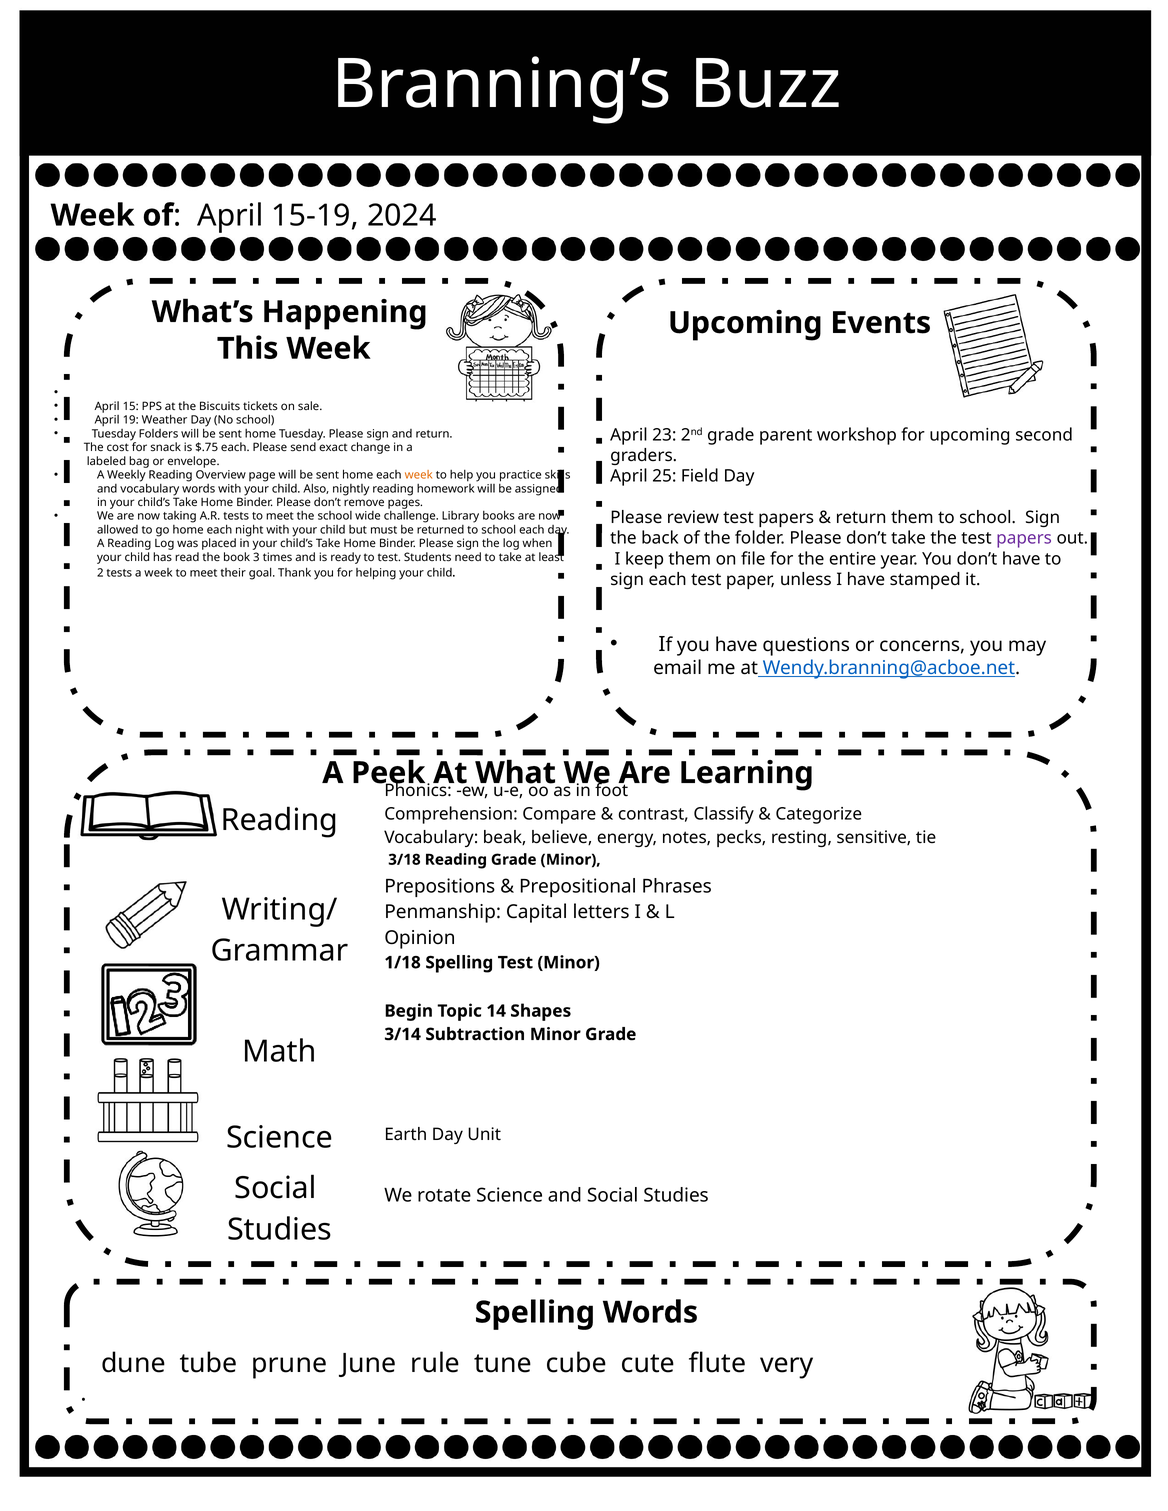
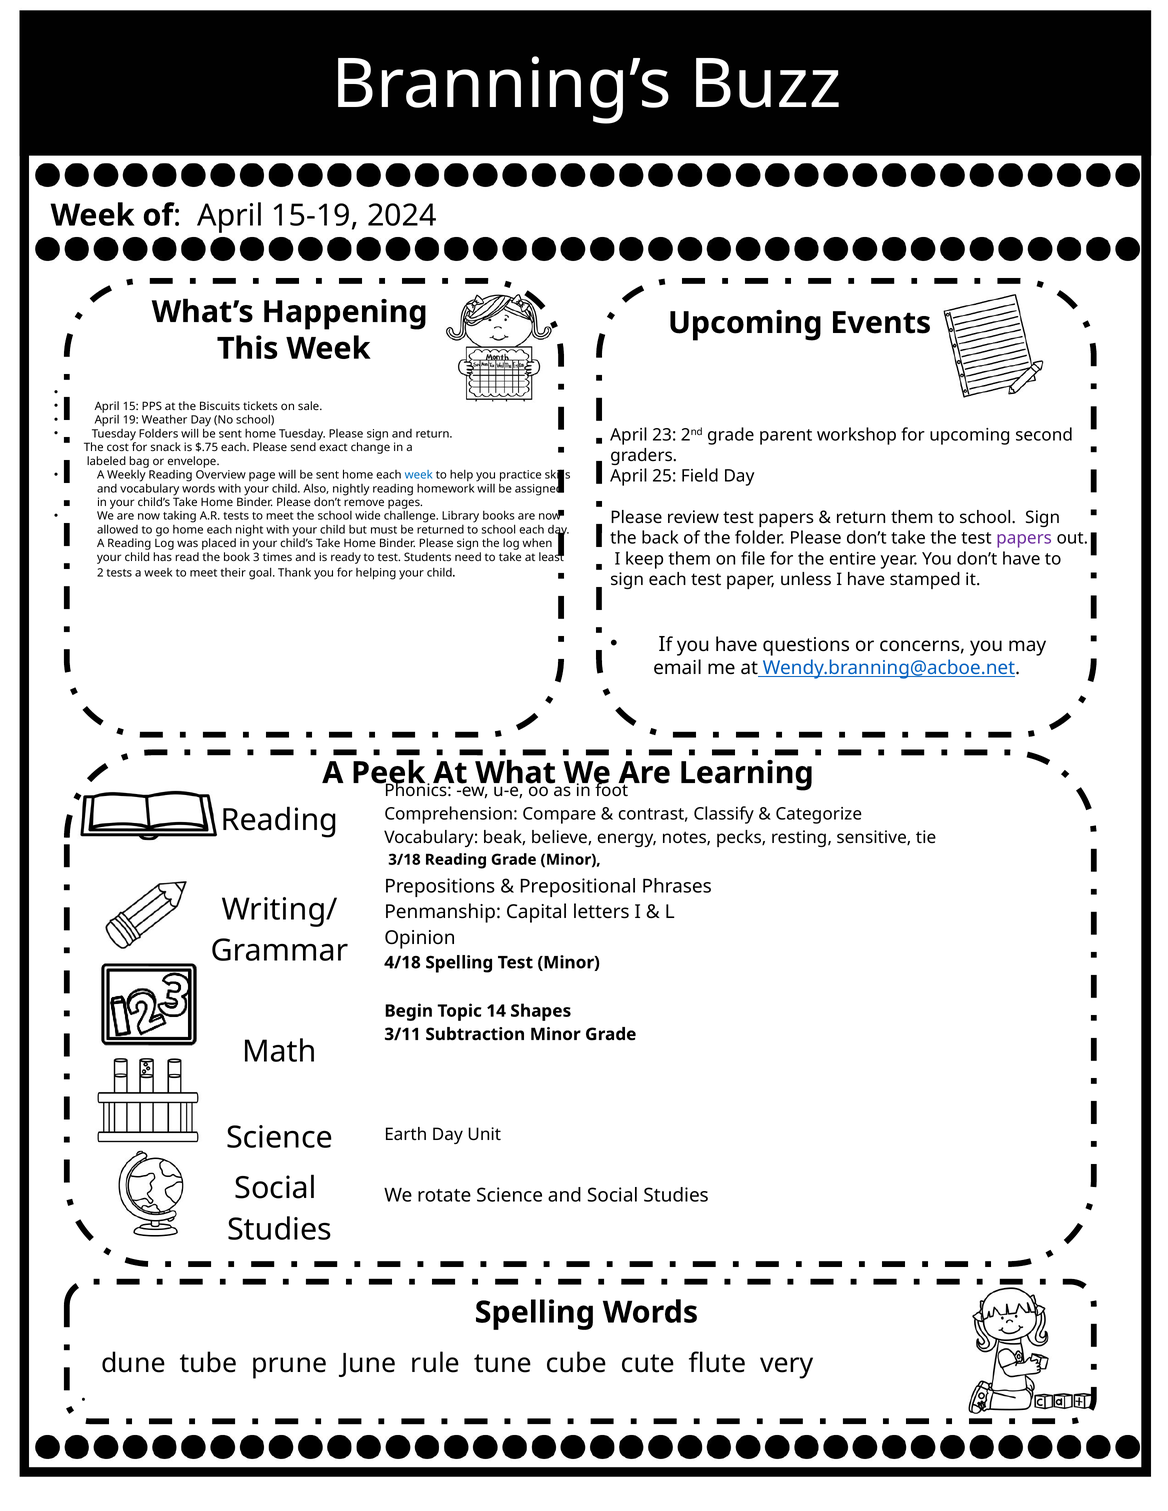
week colour: orange -> blue (419, 475)
1/18: 1/18 -> 4/18 (403, 963)
3/14: 3/14 -> 3/11 (403, 1035)
